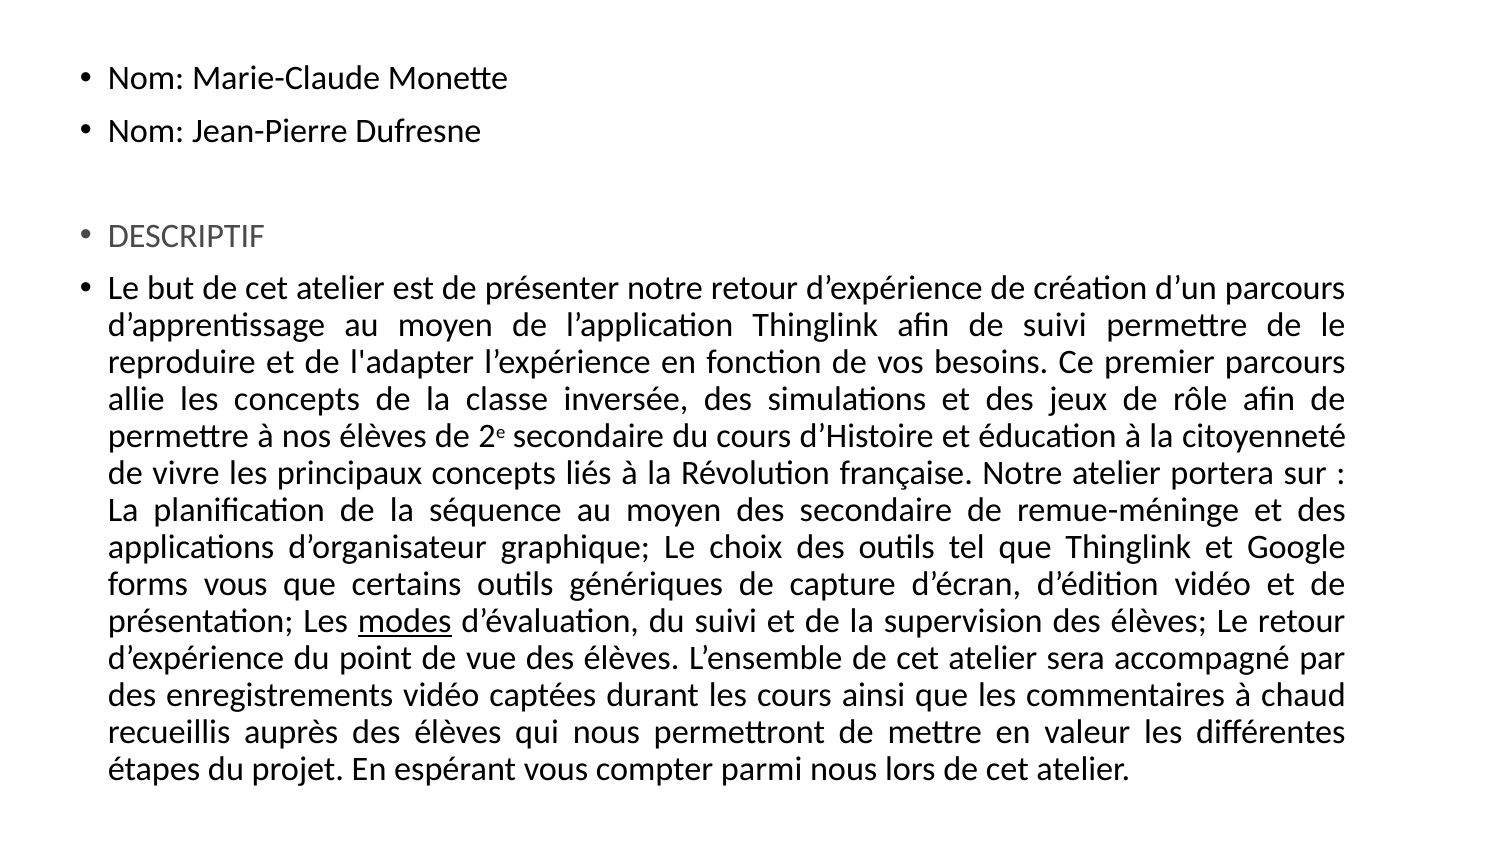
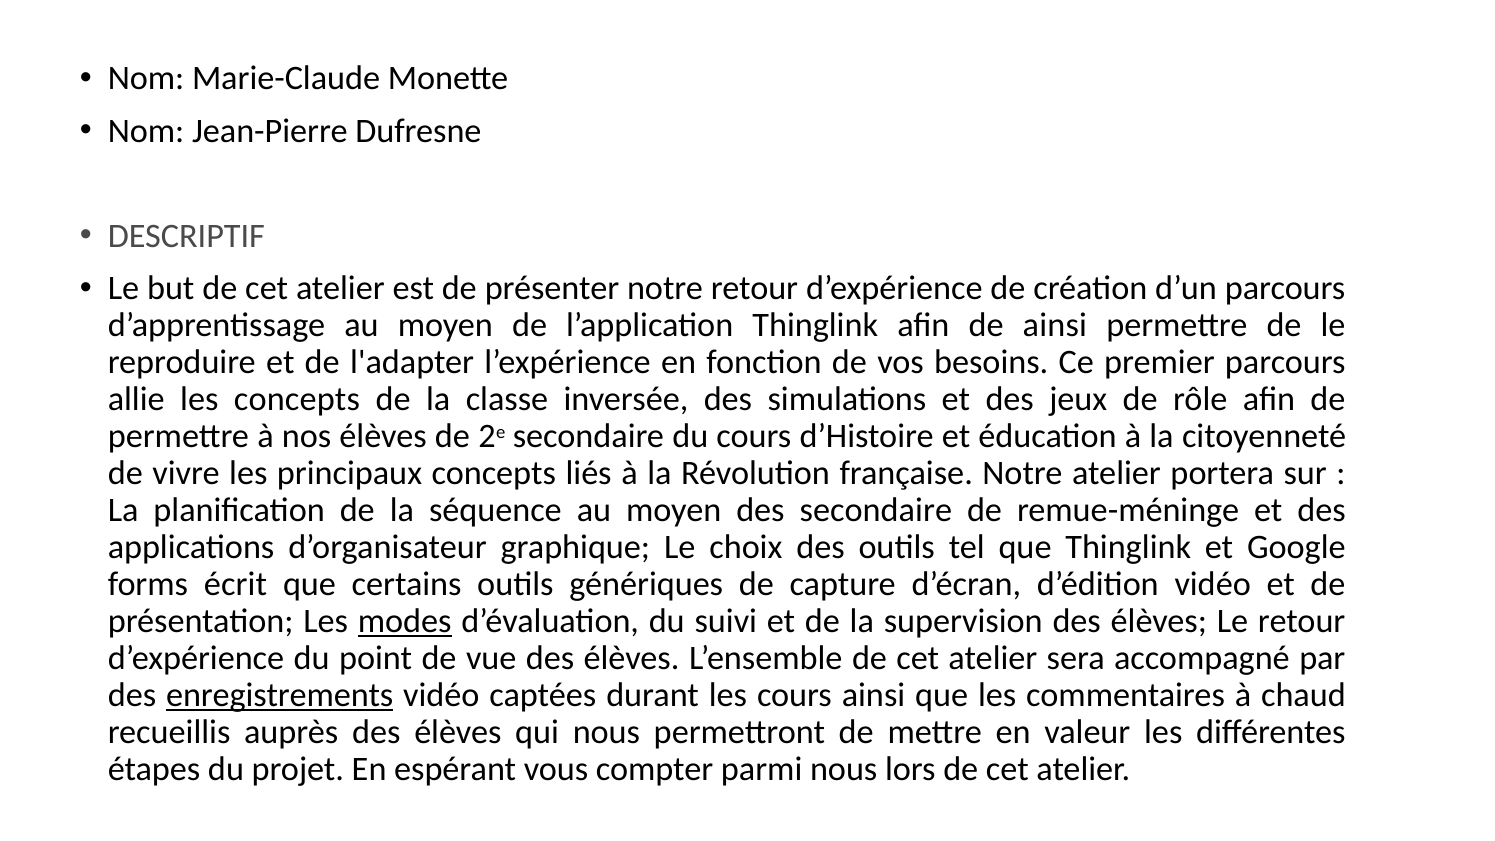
de suivi: suivi -> ainsi (1055, 325)
forms vous: vous -> écrit (235, 584)
enregistrements underline: none -> present (280, 695)
